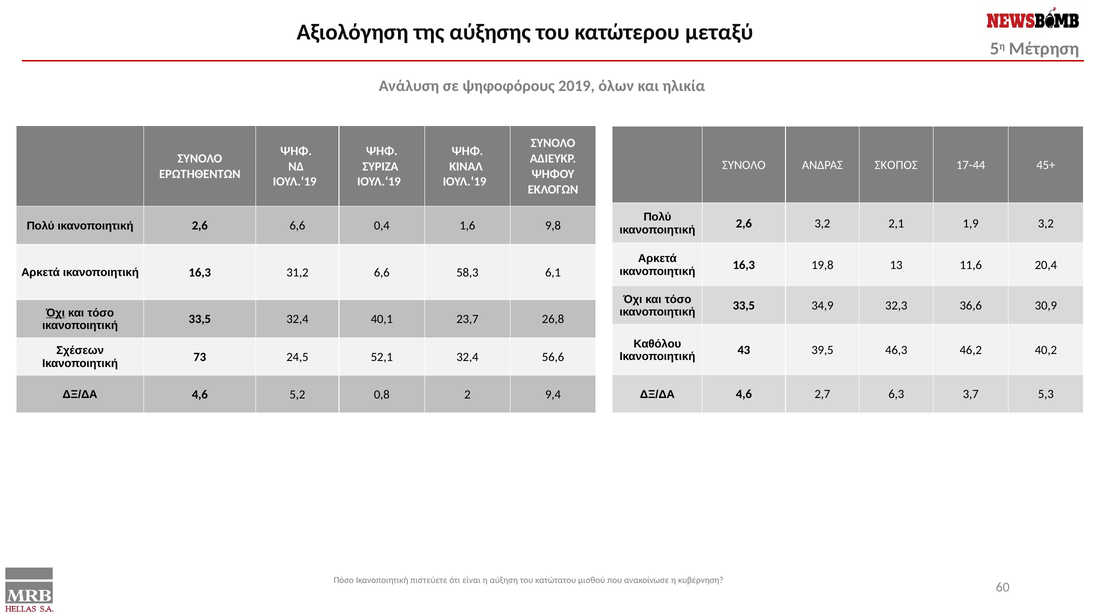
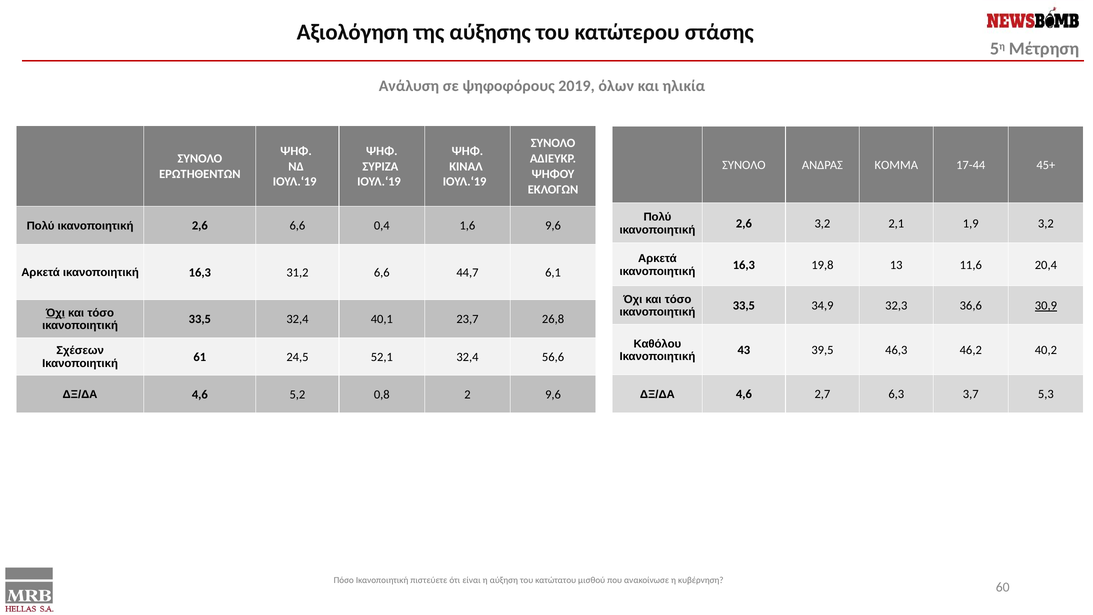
μεταξύ: μεταξύ -> στάσης (719, 32)
ΣΚΟΠΟΣ: ΣΚΟΠΟΣ -> ΚΟΜΜΑ (896, 165)
1,6 9,8: 9,8 -> 9,6 (553, 226)
58,3: 58,3 -> 44,7 (467, 273)
30,9 underline: none -> present (1046, 306)
73: 73 -> 61 (200, 357)
2 9,4: 9,4 -> 9,6 (553, 394)
